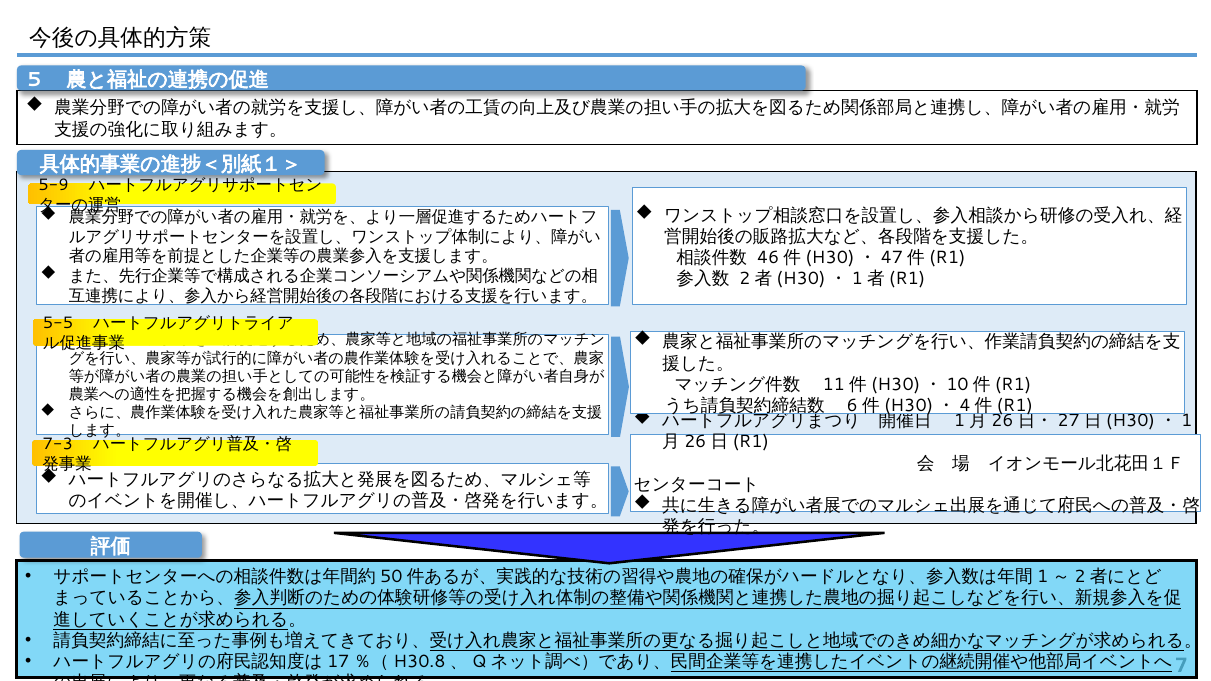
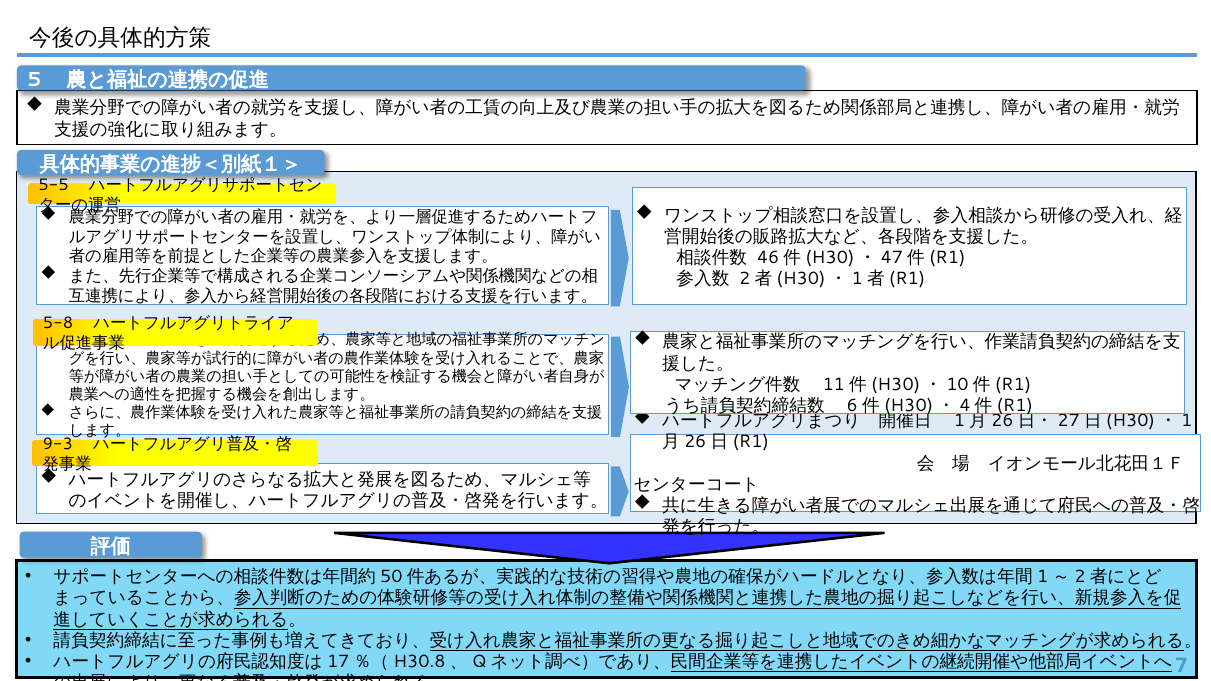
5-9: 5-9 -> 5-5 (54, 185)
5-5: 5-5 -> 5-8 (58, 324)
7-3: 7-3 -> 9-3 (58, 444)
